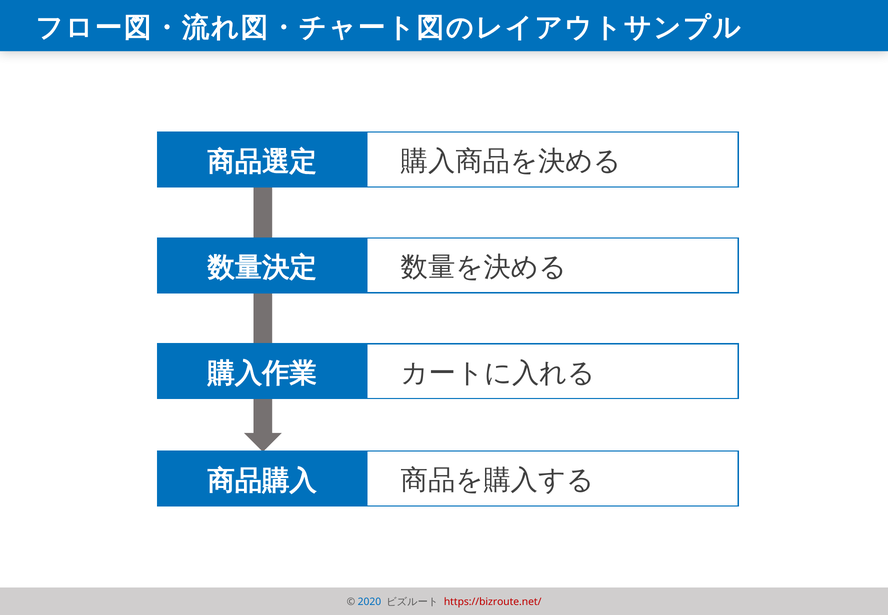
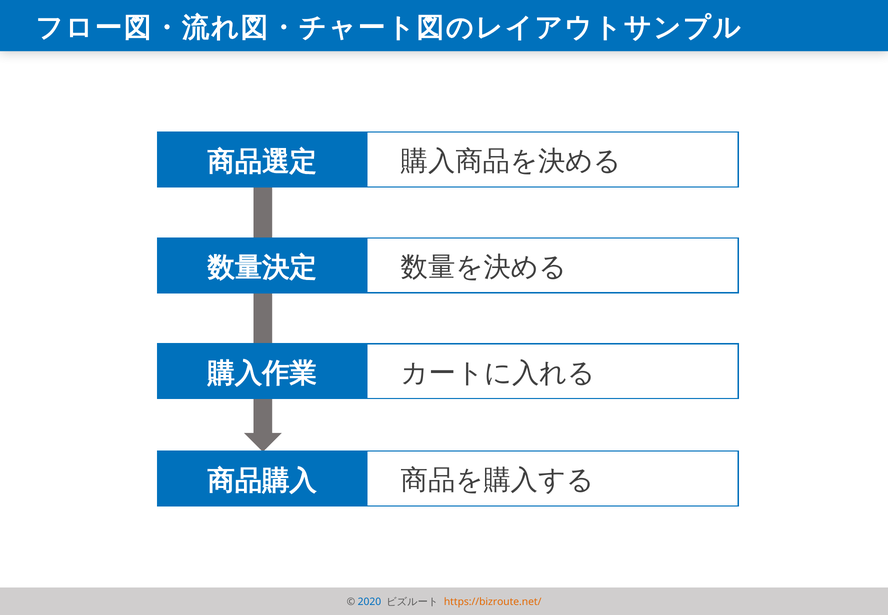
https://bizroute.net/ colour: red -> orange (493, 602)
